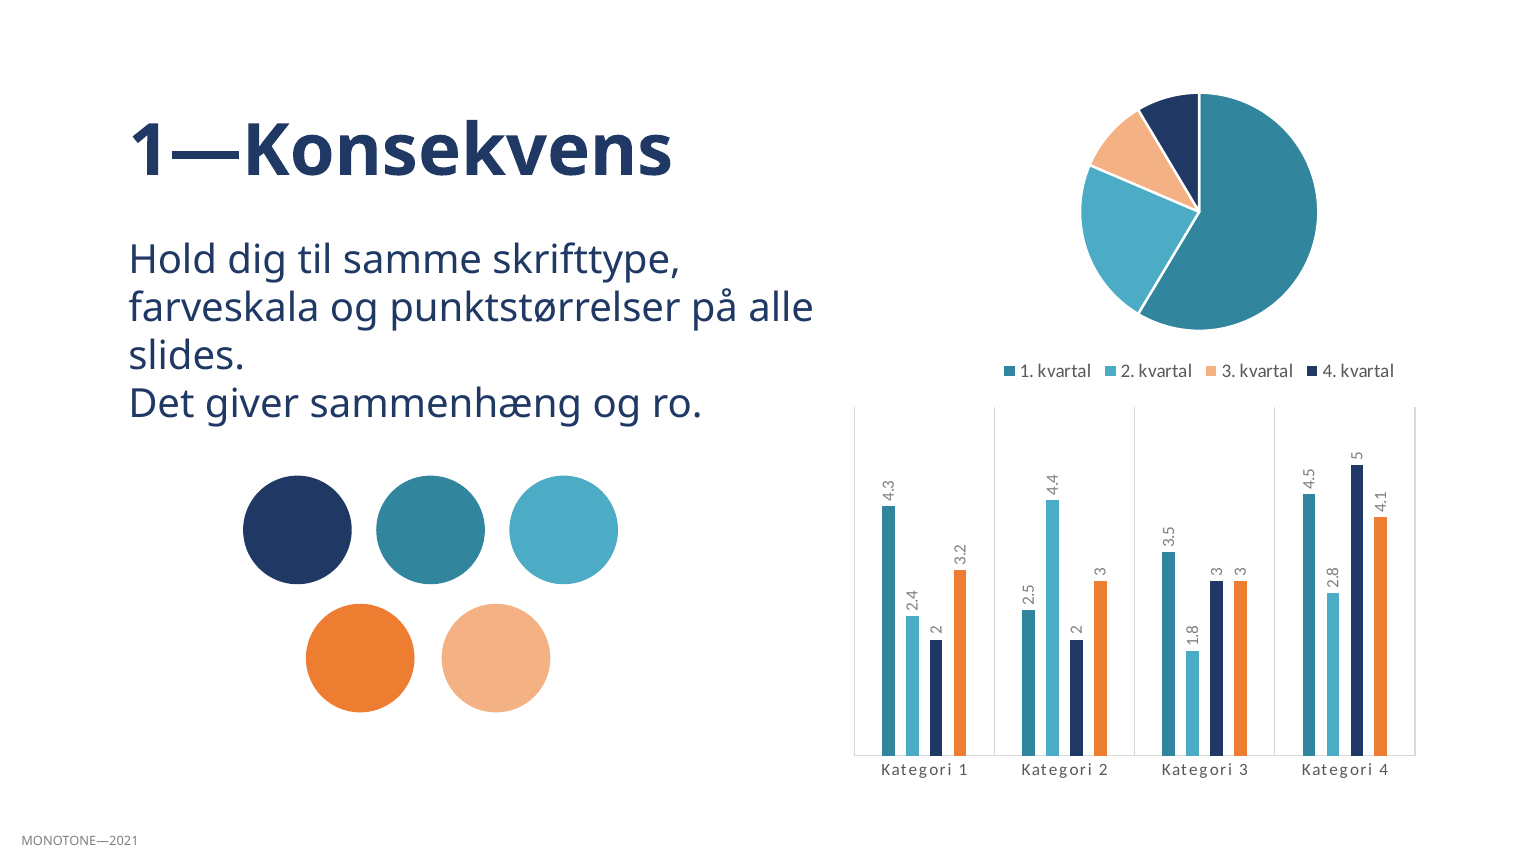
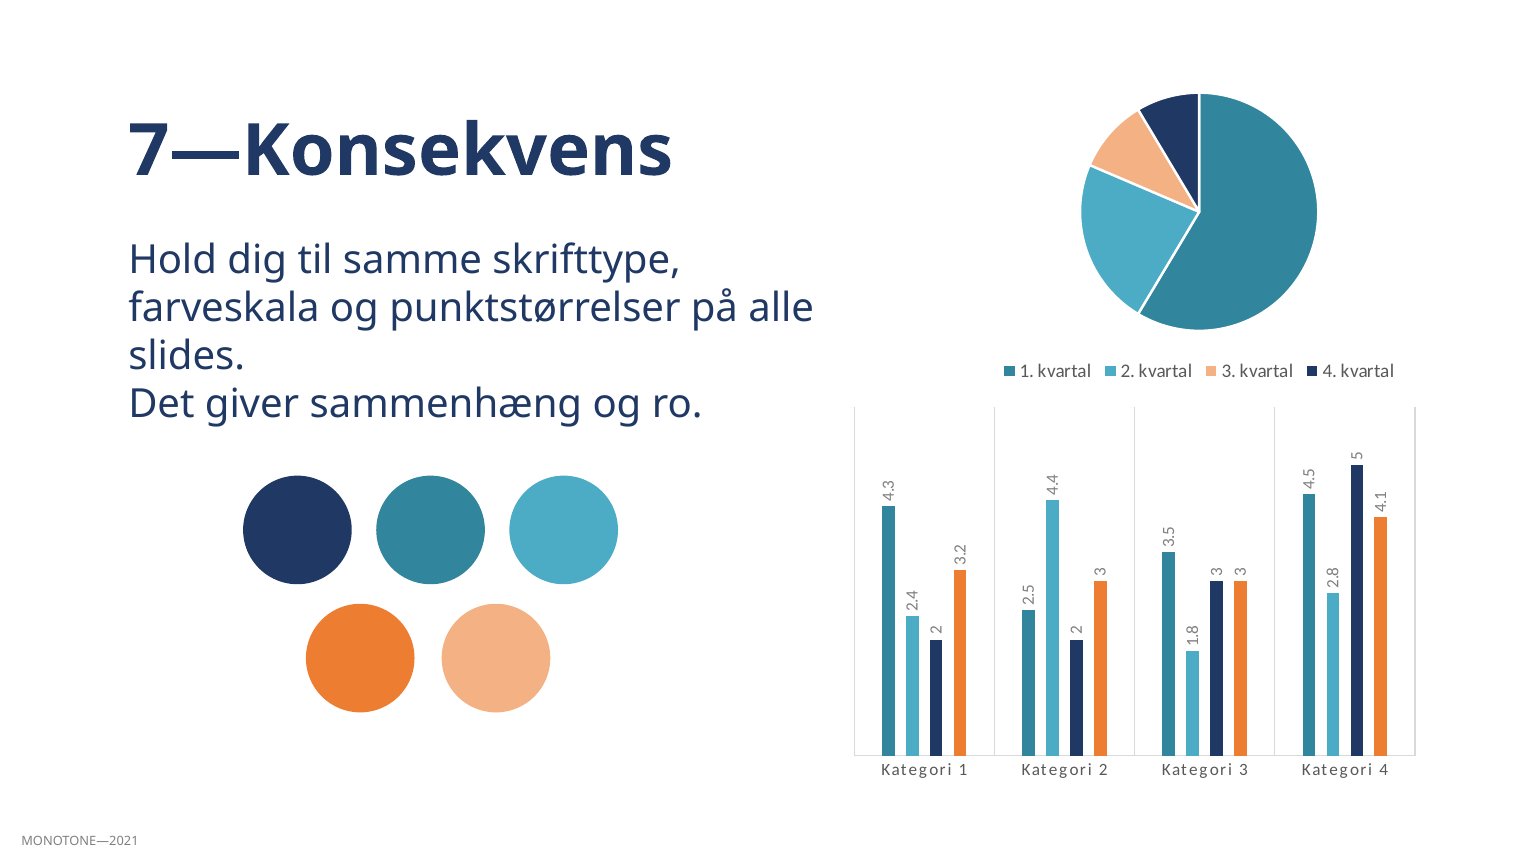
1—Konsekvens: 1—Konsekvens -> 7—Konsekvens (401, 151)
